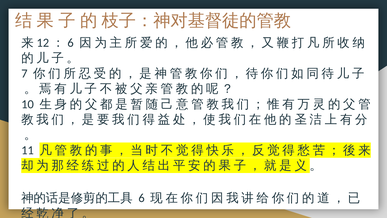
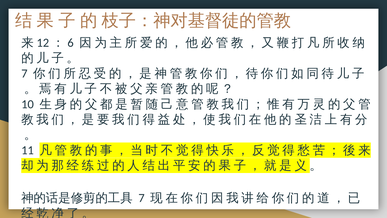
6: 6 -> 7 (142, 198)
